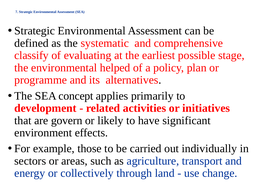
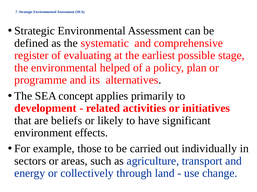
classify: classify -> register (31, 56)
govern: govern -> beliefs (67, 121)
